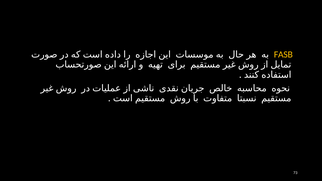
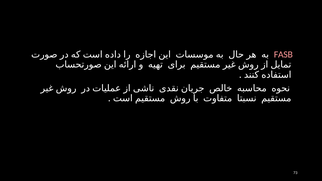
FASB colour: yellow -> pink (283, 54)
